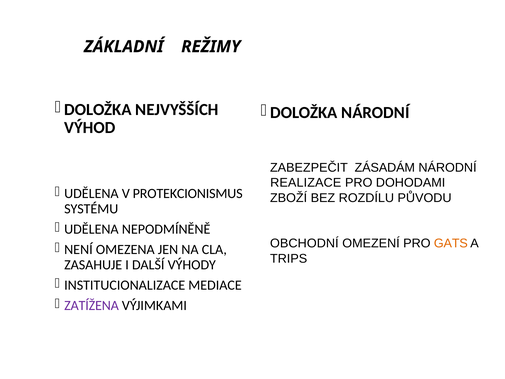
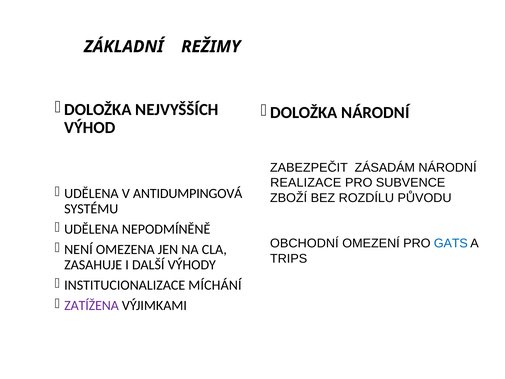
DOHODAMI: DOHODAMI -> SUBVENCE (411, 183)
PROTEKCIONISMUS: PROTEKCIONISMUS -> ANTIDUMPINGOVÁ (188, 193)
GATS colour: orange -> blue (451, 243)
MEDIACE: MEDIACE -> MÍCHÁNÍ (215, 285)
